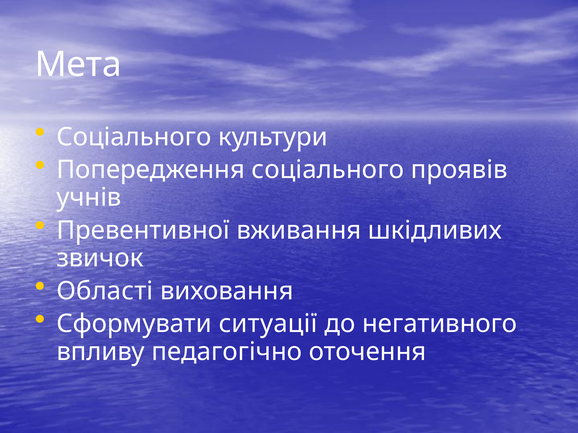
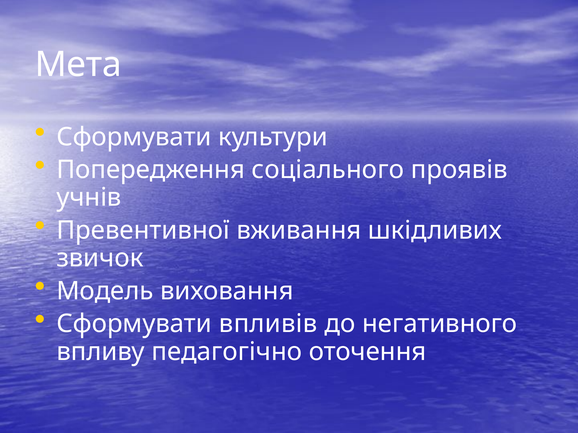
Соціального: Соціального -> Сформувати (134, 137)
Області: Області -> Модель (105, 291)
ситуації: ситуації -> впливів (268, 324)
